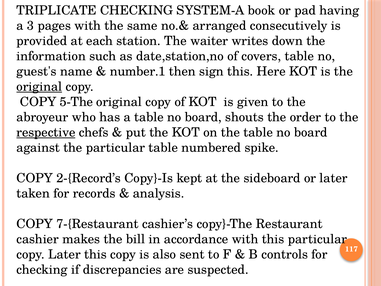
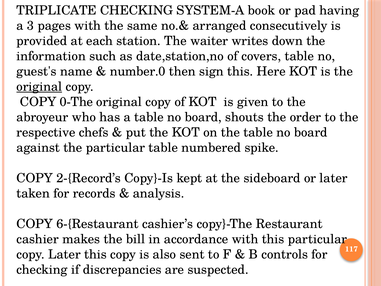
number.1: number.1 -> number.0 (138, 71)
5-The: 5-The -> 0-The (76, 102)
respective underline: present -> none (46, 132)
7-{Restaurant: 7-{Restaurant -> 6-{Restaurant (97, 224)
